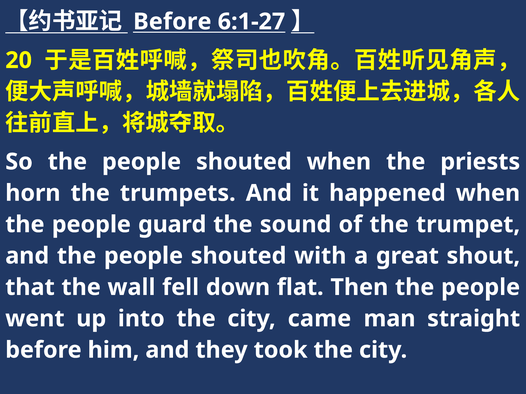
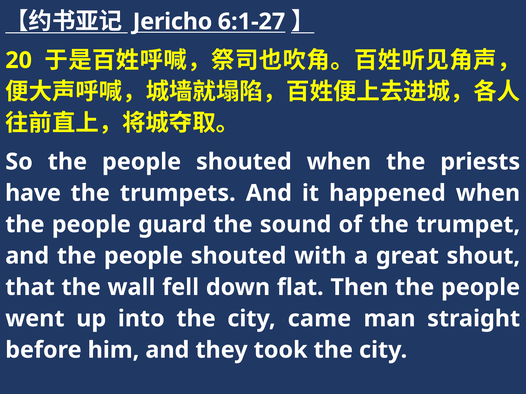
Before: Before -> Jericho (173, 22)
horn: horn -> have (33, 193)
